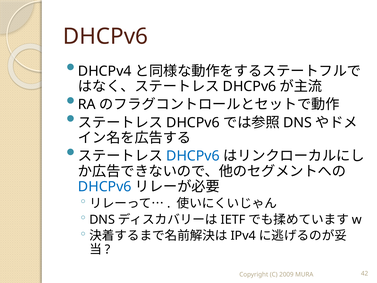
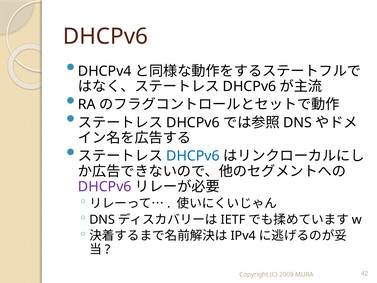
DHCPv6 colour: blue -> purple (105, 187)
